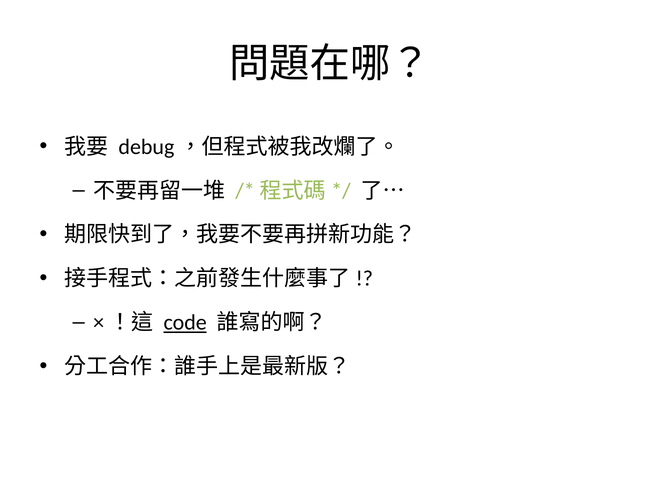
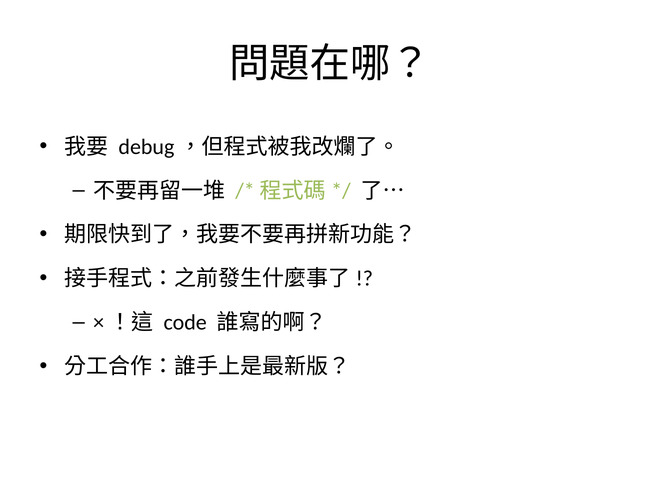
code underline: present -> none (185, 323)
